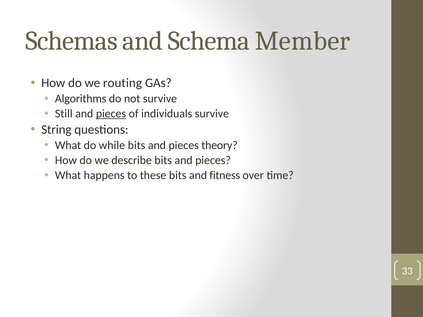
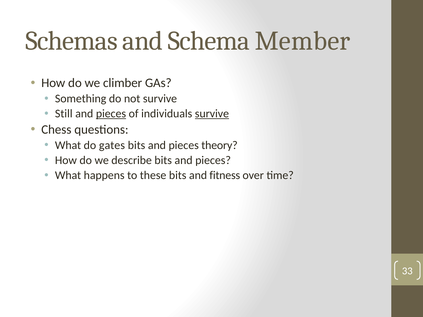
routing: routing -> climber (123, 83)
Algorithms: Algorithms -> Something (81, 99)
survive underline: none -> present (212, 114)
String: String -> Chess (56, 130)
while: while -> gates (112, 145)
